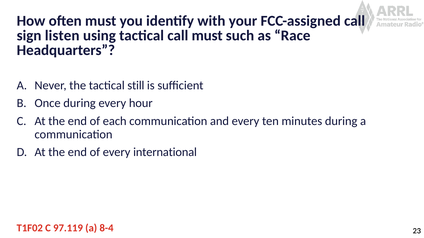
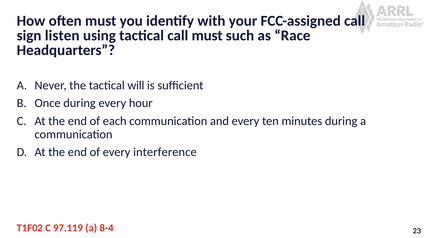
still: still -> will (136, 86)
international: international -> interference (165, 152)
